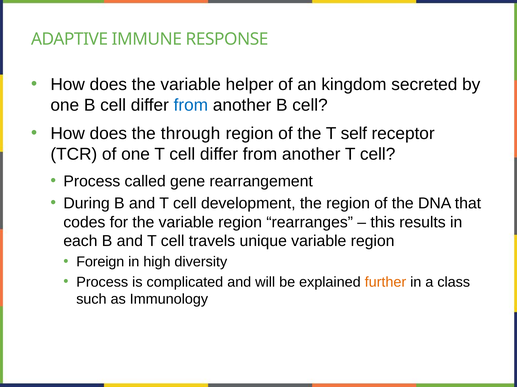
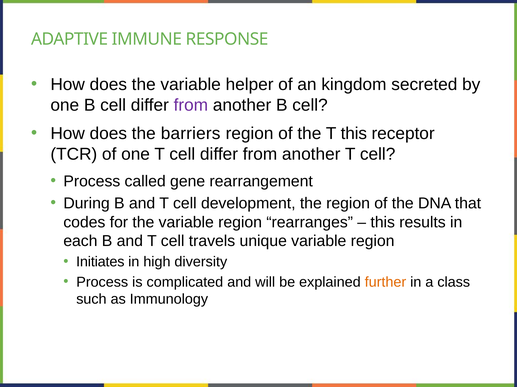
from colour: blue -> purple (191, 105)
through: through -> barriers (191, 134)
T self: self -> this (354, 134)
Foreign: Foreign -> Initiates (100, 262)
